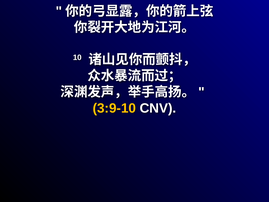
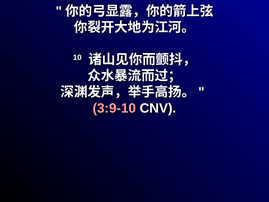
3:9-10 colour: yellow -> pink (114, 108)
